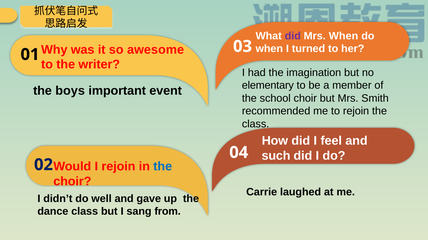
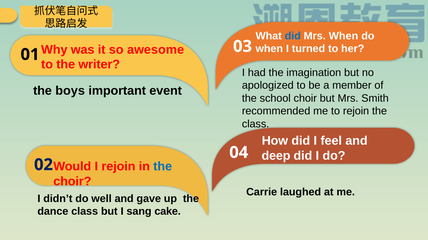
did colour: purple -> blue (293, 36)
elementary: elementary -> apologized (268, 86)
such: such -> deep (276, 156)
from: from -> cake (168, 212)
